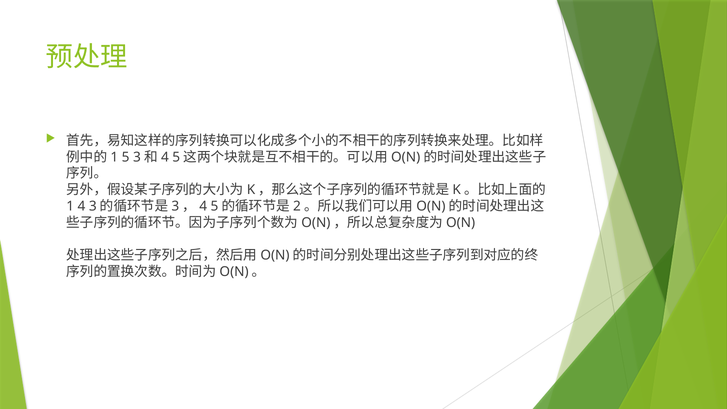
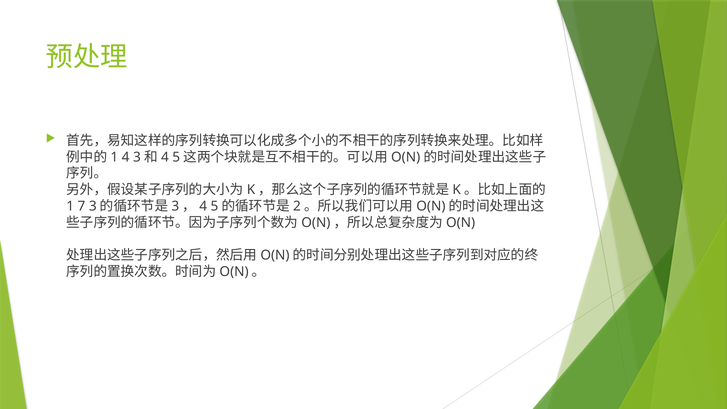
5: 5 -> 4 (126, 157)
4: 4 -> 7 (81, 206)
